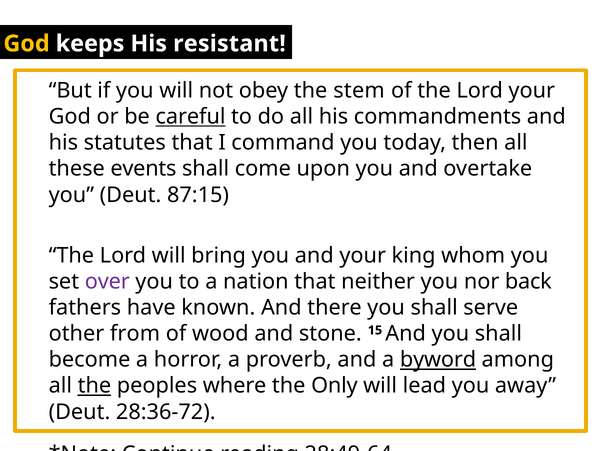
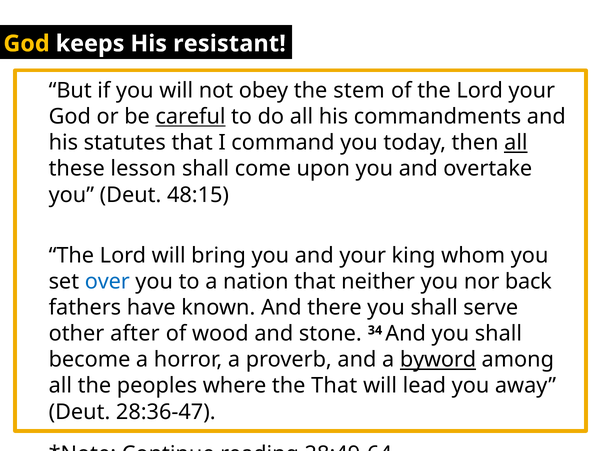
all underline: none -> present (516, 143)
events: events -> lesson (143, 169)
87:15: 87:15 -> 48:15 (198, 195)
over colour: purple -> blue (107, 282)
from: from -> after (135, 334)
15: 15 -> 34 (375, 330)
the underline: present -> none (94, 386)
the Only: Only -> That (334, 386)
28:36-72: 28:36-72 -> 28:36-47 (166, 412)
